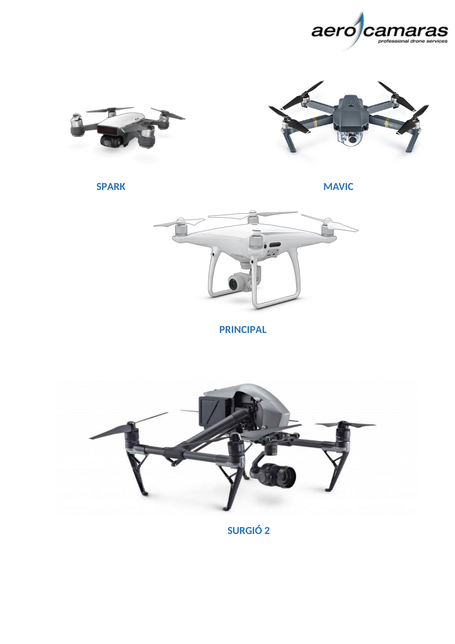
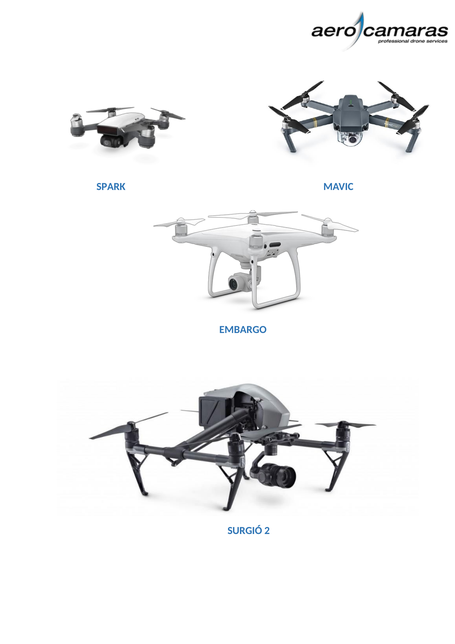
PRINCIPAL: PRINCIPAL -> EMBARGO (243, 330)
